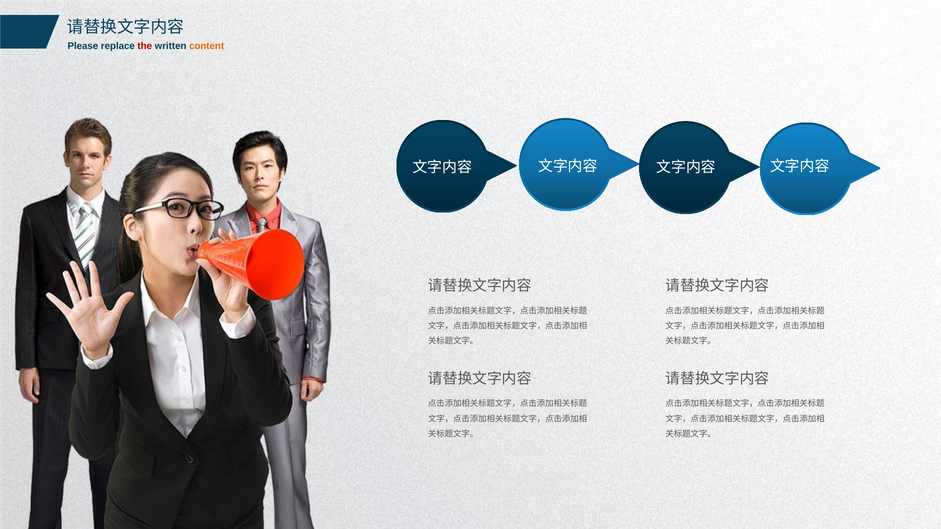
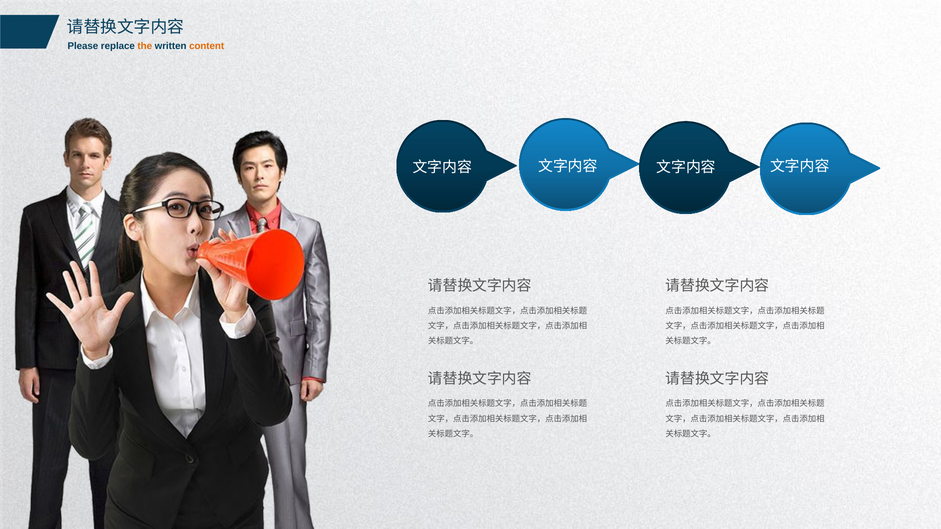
the colour: red -> orange (145, 46)
